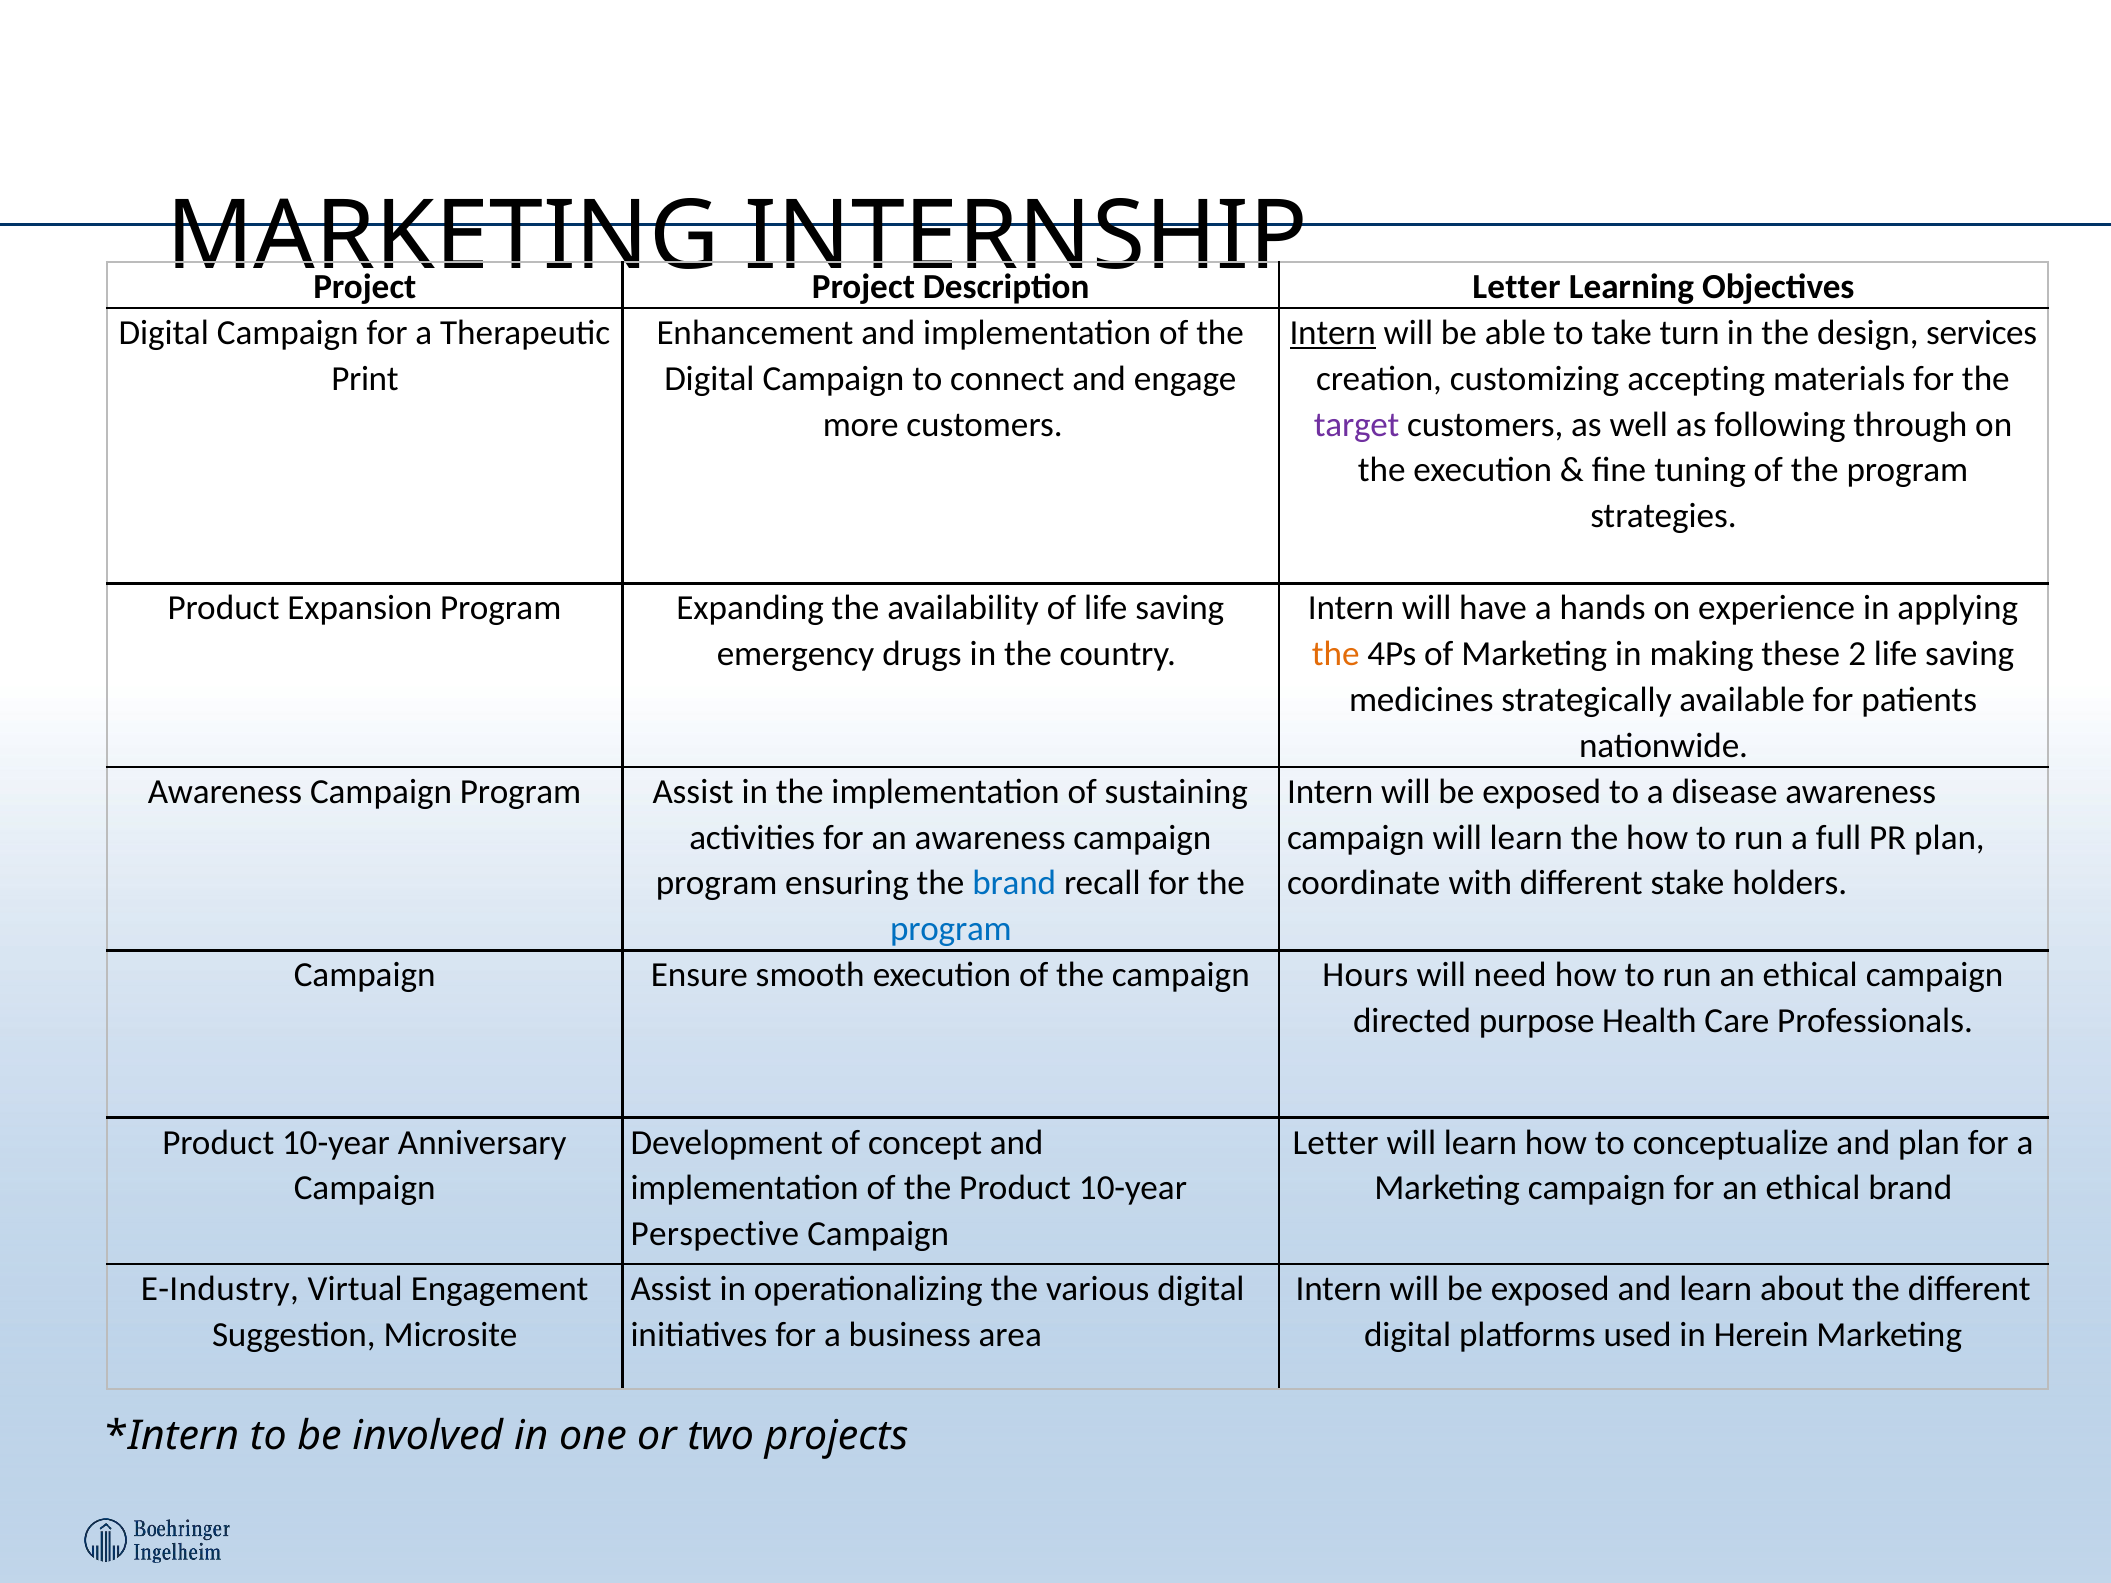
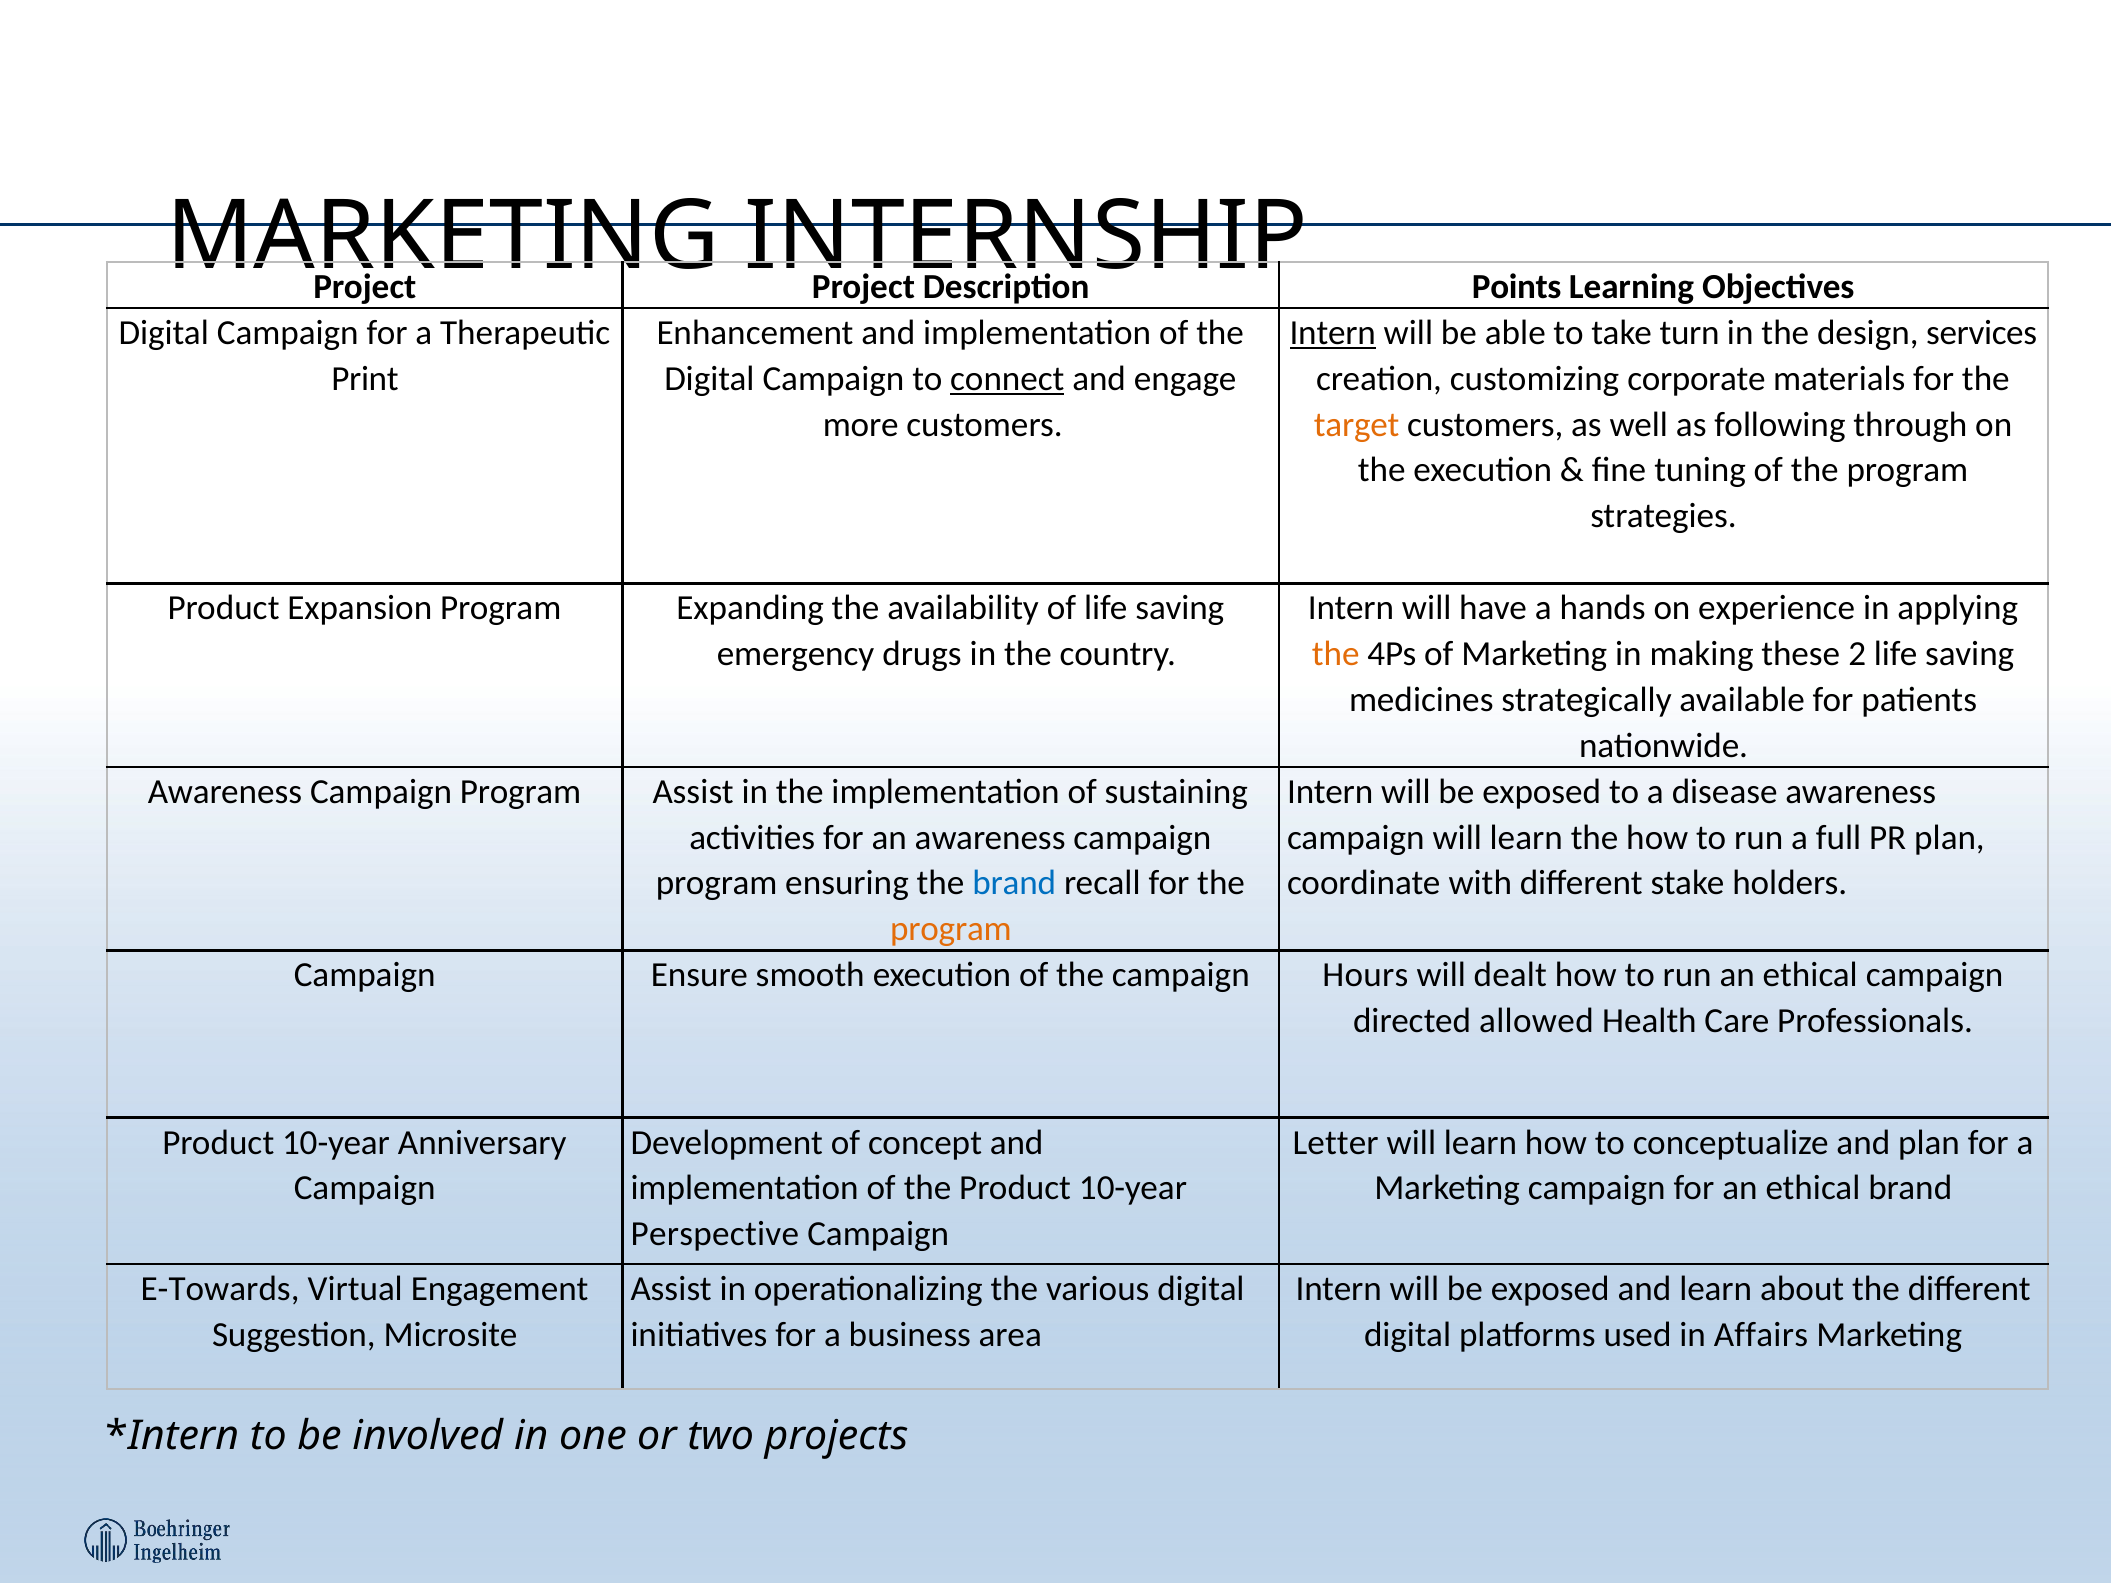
Letter: Letter -> Points (1517, 287)
connect underline: none -> present (1007, 379)
accepting: accepting -> corporate (1696, 379)
target colour: purple -> orange (1357, 425)
program colour: blue -> orange (951, 929)
need: need -> dealt (1510, 975)
purpose: purpose -> allowed (1536, 1021)
E-Industry: E-Industry -> E-Towards (220, 1289)
Herein: Herein -> Affairs (1761, 1335)
